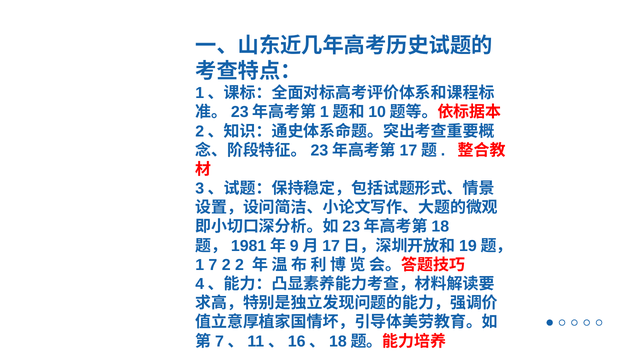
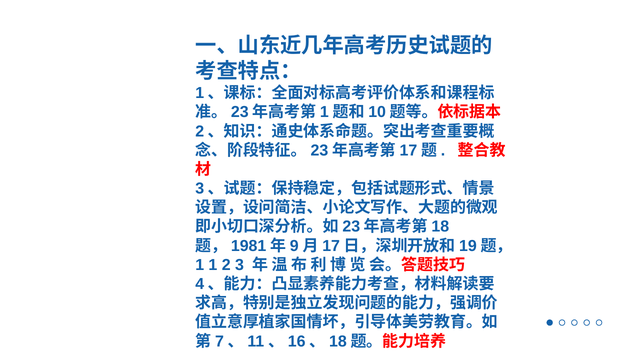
7: 7 -> 1 (213, 265)
2 2: 2 -> 3 (239, 265)
